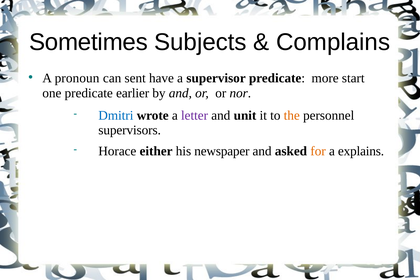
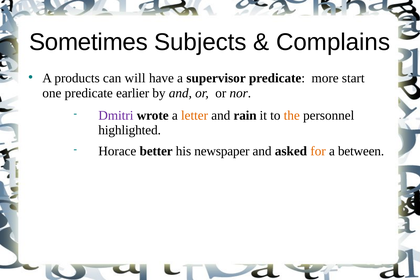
pronoun: pronoun -> products (77, 78)
sent: sent -> will (135, 78)
Dmitri colour: blue -> purple (116, 116)
letter colour: purple -> orange (195, 116)
unit: unit -> rain (245, 116)
supervisors: supervisors -> highlighted (130, 130)
either: either -> better (156, 151)
explains: explains -> between (361, 151)
